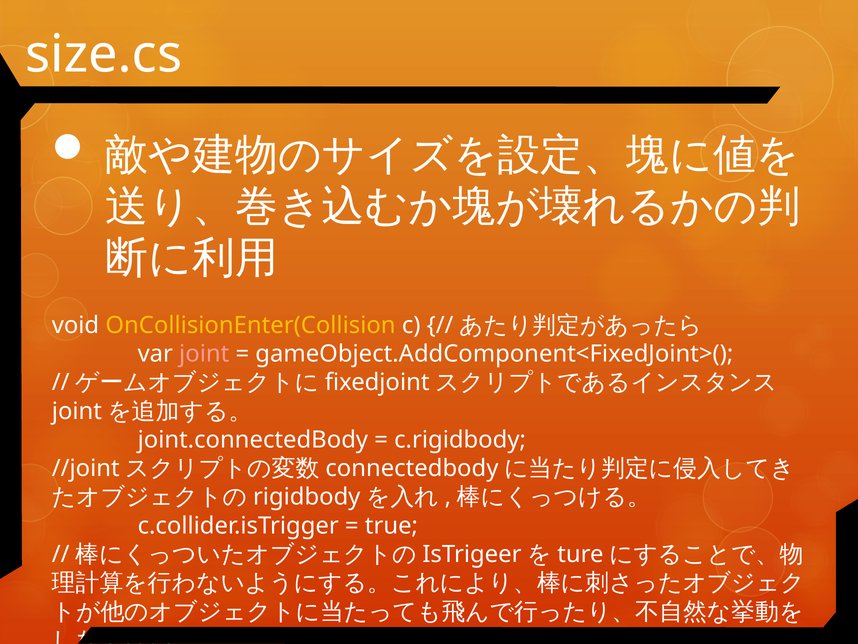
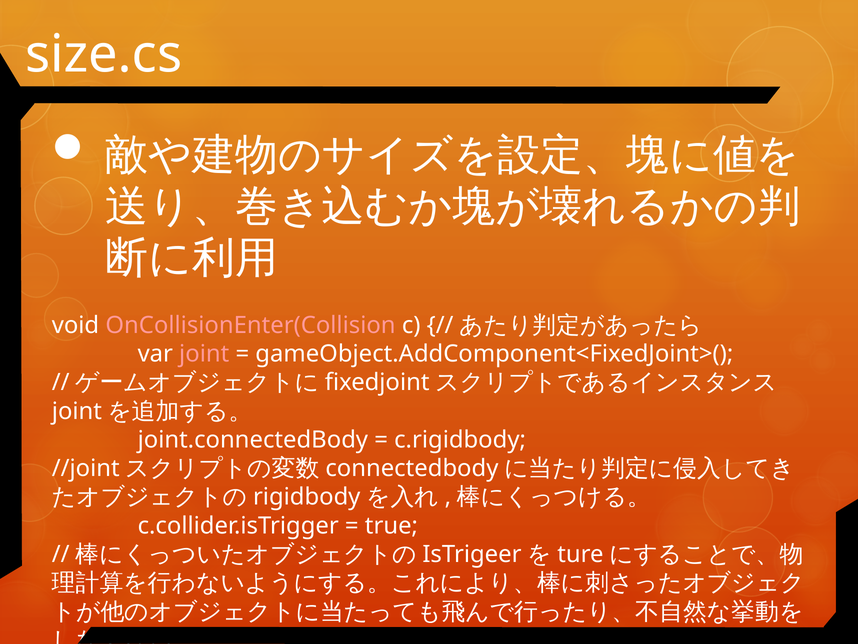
OnCollisionEnter(Collision colour: yellow -> pink (251, 325)
